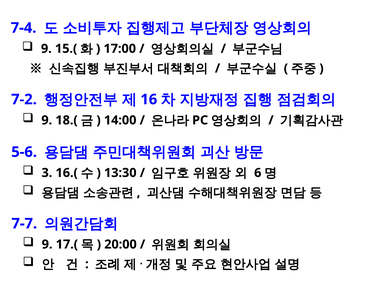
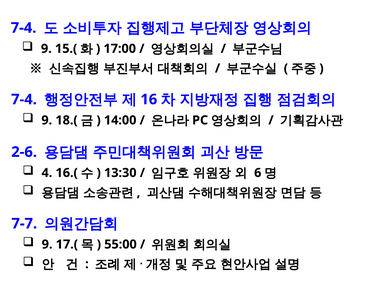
7-2: 7-2 -> 7-4 (24, 100)
5-6: 5-6 -> 2-6 (24, 152)
3: 3 -> 4 (47, 173)
20:00: 20:00 -> 55:00 (120, 245)
